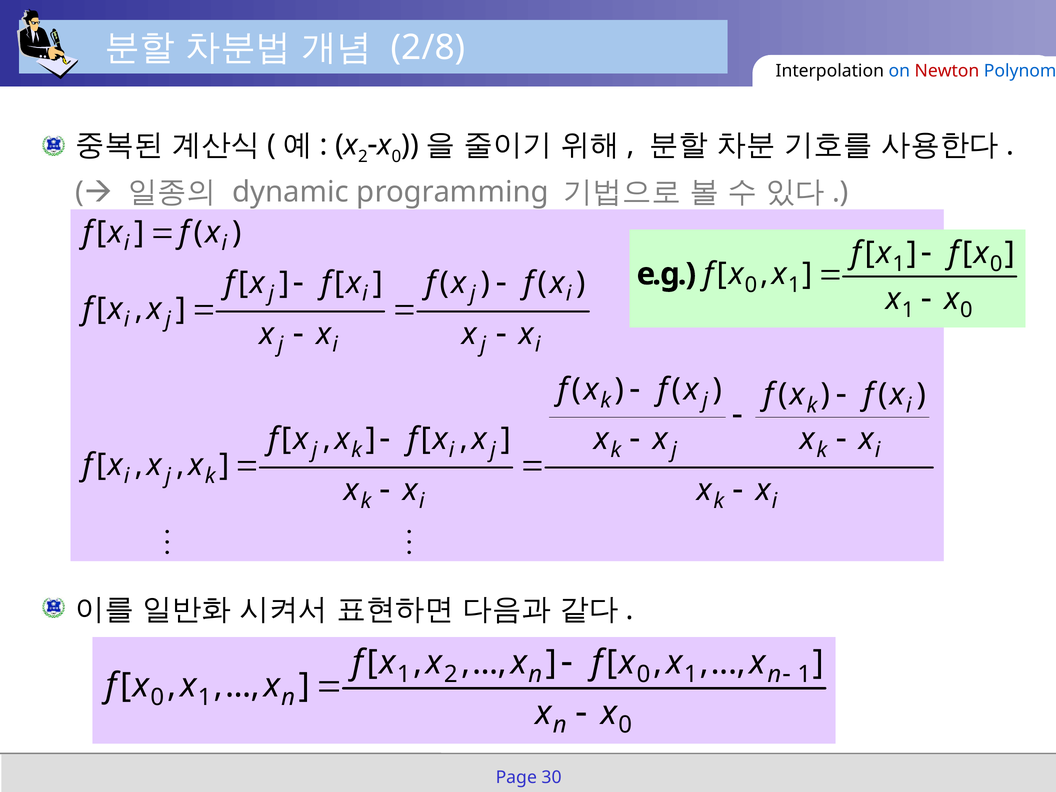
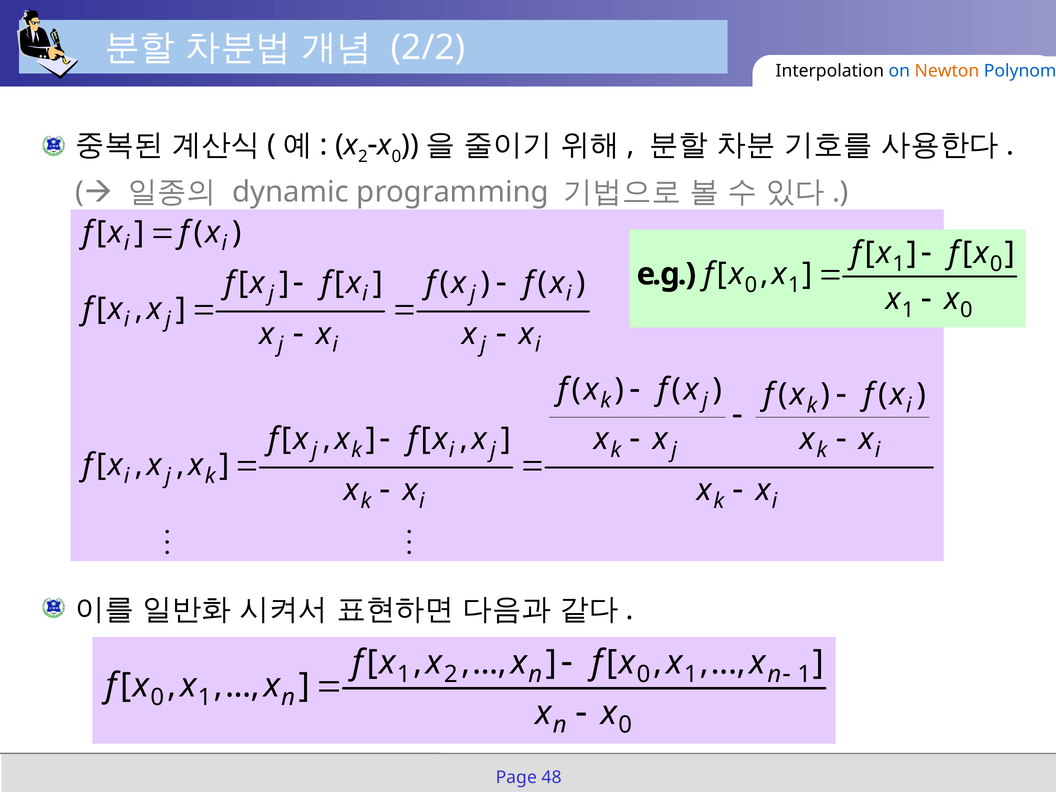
2/8: 2/8 -> 2/2 (428, 48)
Newton colour: red -> orange (947, 71)
30: 30 -> 48 (552, 777)
